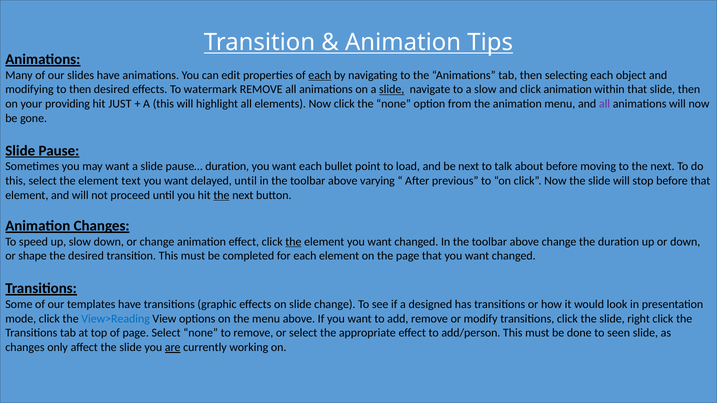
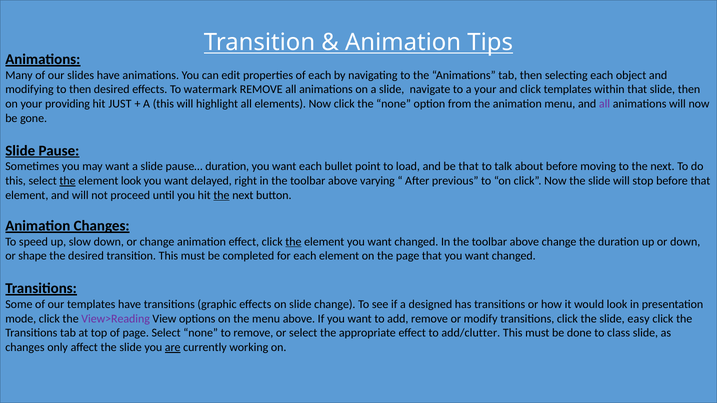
each underline: present -> none (320, 75)
slide underline: present -> none (392, 90)
a slow: slow -> your (485, 90)
click animation: animation -> templates (568, 90)
be next: next -> that (469, 167)
the underline: none -> present (68, 181)
element text: text -> look (131, 181)
delayed until: until -> right (246, 181)
View>Reading colour: blue -> purple (116, 319)
right: right -> easy (639, 319)
add/person: add/person -> add/clutter (471, 333)
seen: seen -> class (619, 333)
